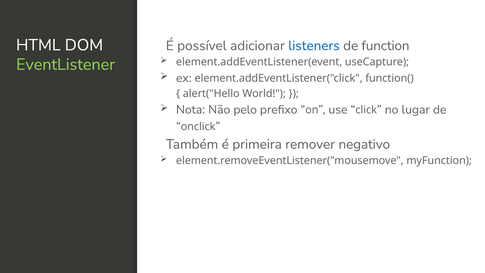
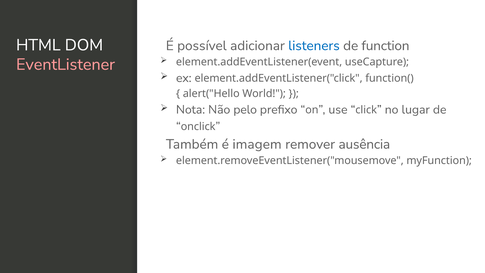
EventListener colour: light green -> pink (66, 64)
primeira: primeira -> imagem (257, 144)
negativo: negativo -> ausência (364, 144)
